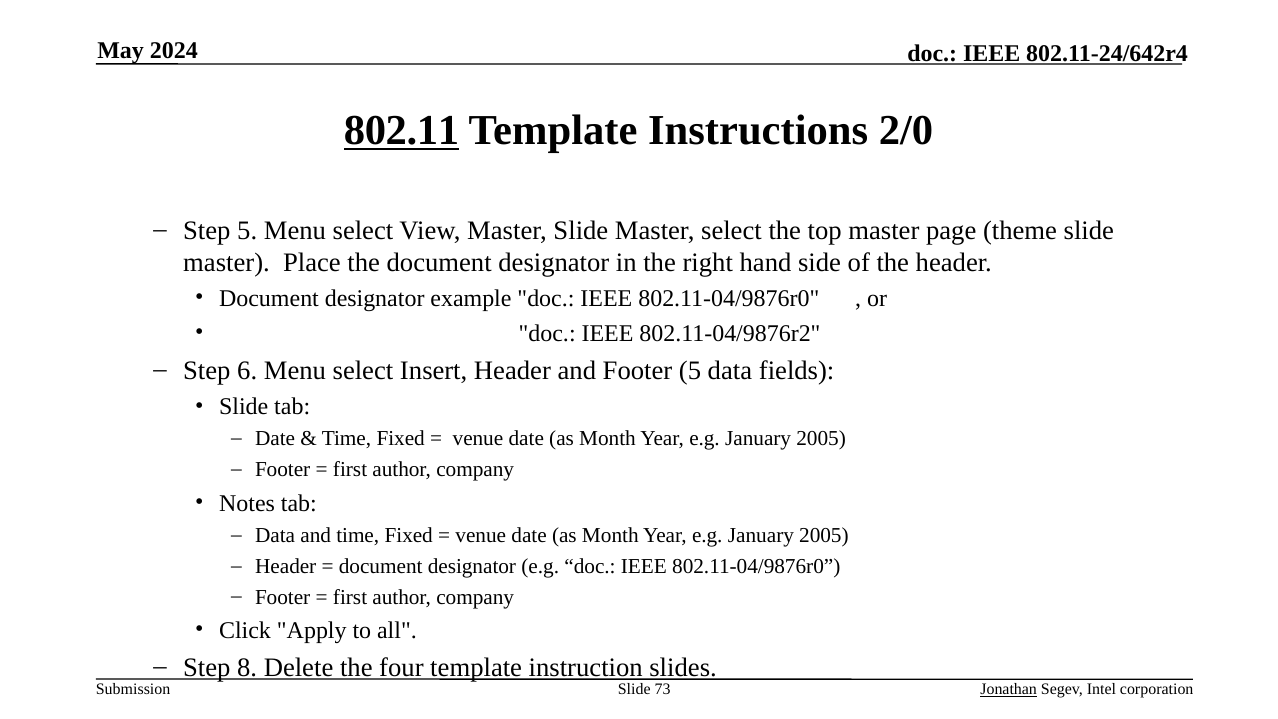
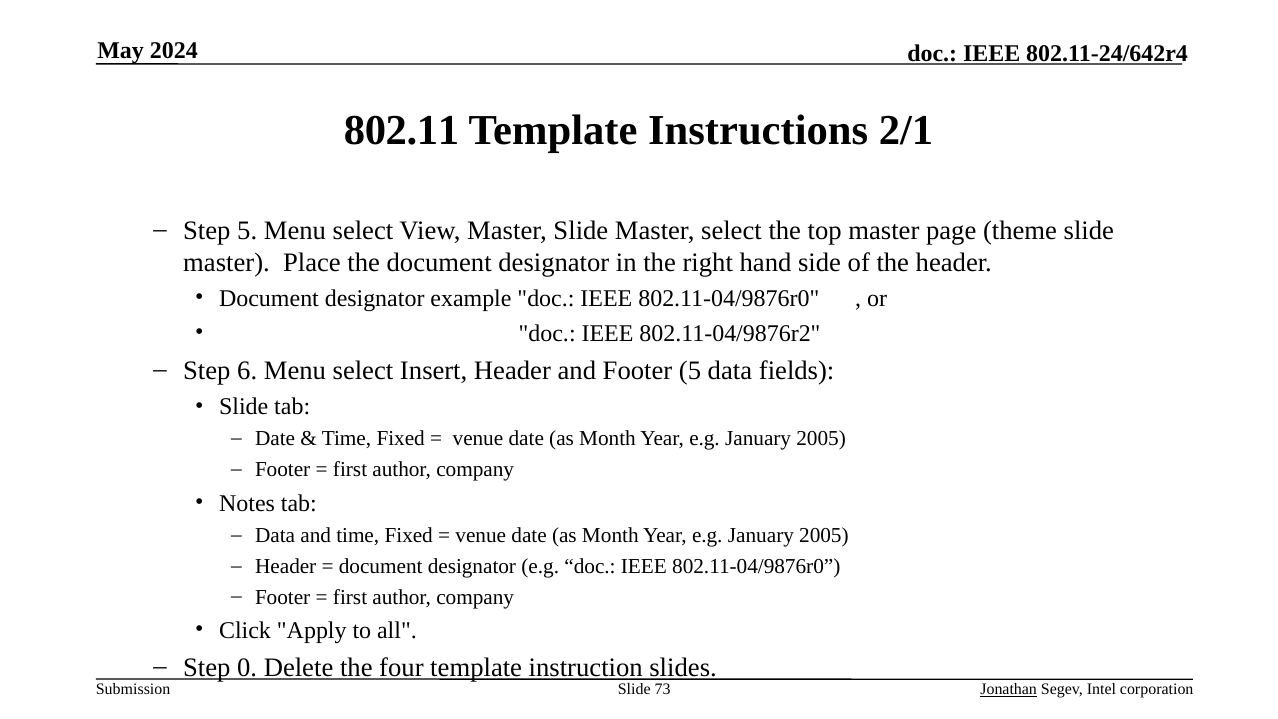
802.11 underline: present -> none (402, 131)
2/0: 2/0 -> 2/1 (906, 131)
8: 8 -> 0 (247, 668)
